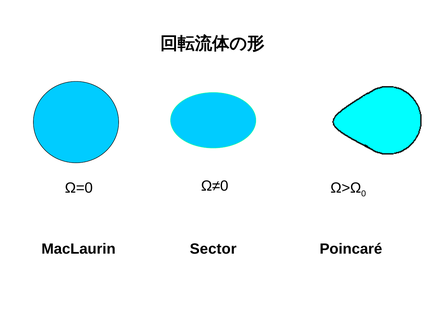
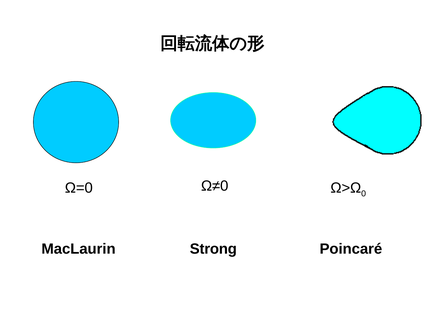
Sector: Sector -> Strong (213, 249)
